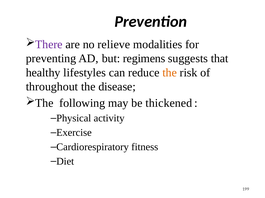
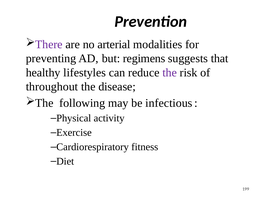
relieve: relieve -> arterial (114, 45)
the colour: orange -> purple (170, 73)
thickened: thickened -> infectious (169, 103)
